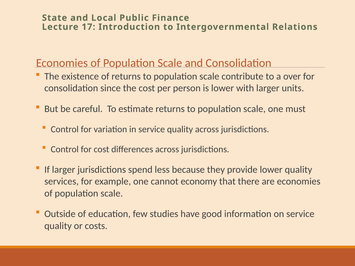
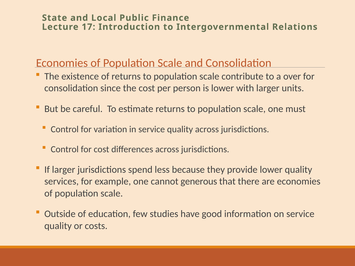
economy: economy -> generous (199, 182)
